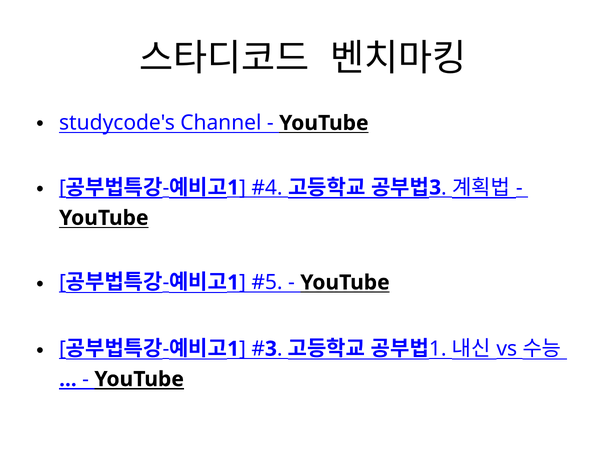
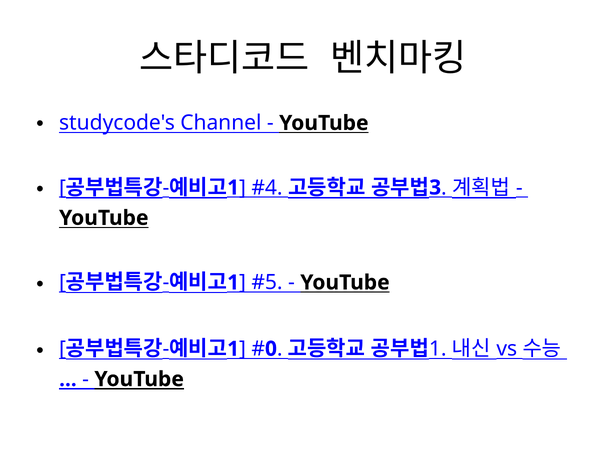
3: 3 -> 0 (271, 349)
